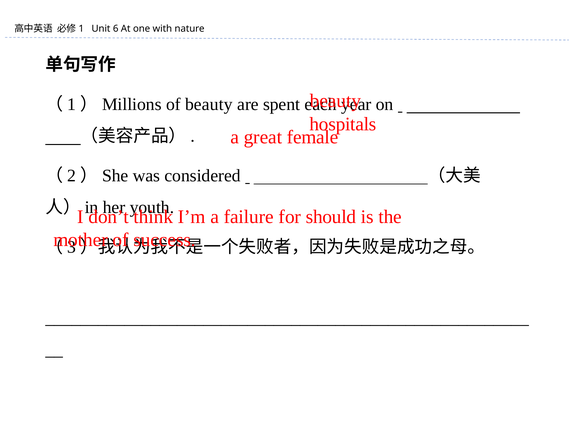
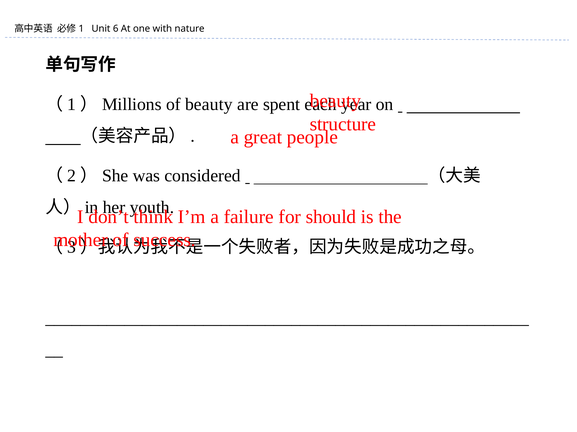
hospitals: hospitals -> structure (343, 124)
female: female -> people (312, 138)
